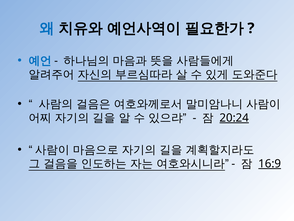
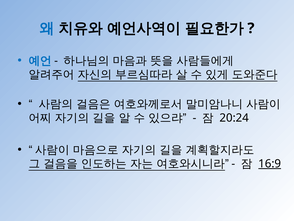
20:24 underline: present -> none (234, 118)
